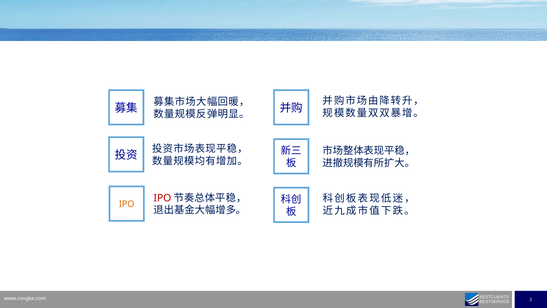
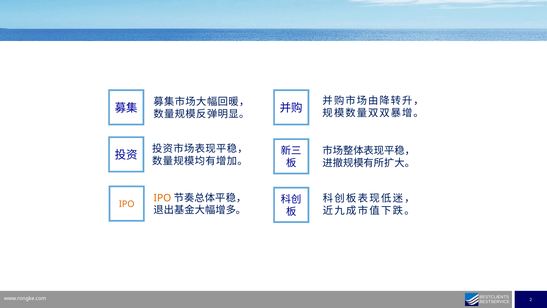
IPO colour: red -> orange (162, 198)
